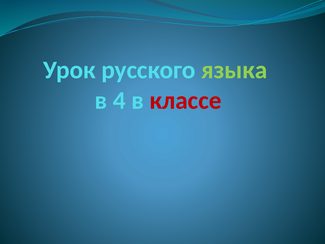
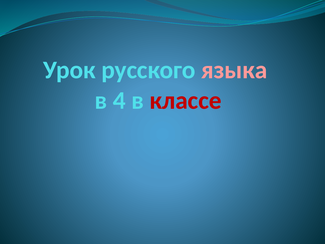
языка colour: light green -> pink (234, 70)
